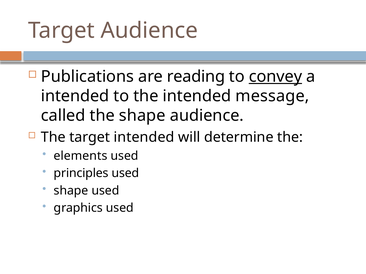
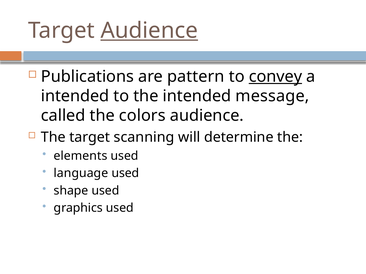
Audience underline: none -> present (149, 31)
reading: reading -> pattern (196, 77)
the shape: shape -> colors (142, 116)
target intended: intended -> scanning (144, 138)
principles: principles -> language (81, 173)
